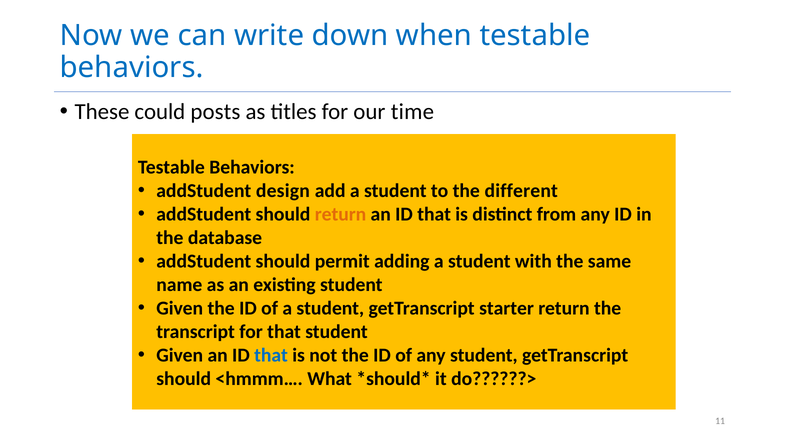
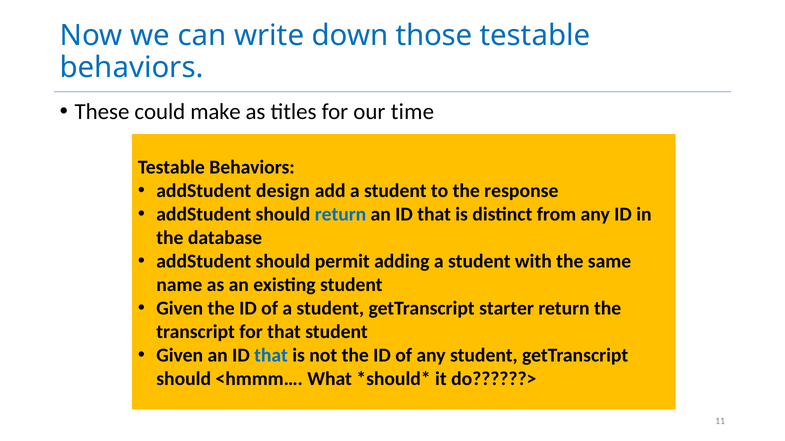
when: when -> those (434, 36)
posts: posts -> make (216, 112)
different: different -> response (521, 191)
return colour: orange -> blue (341, 215)
